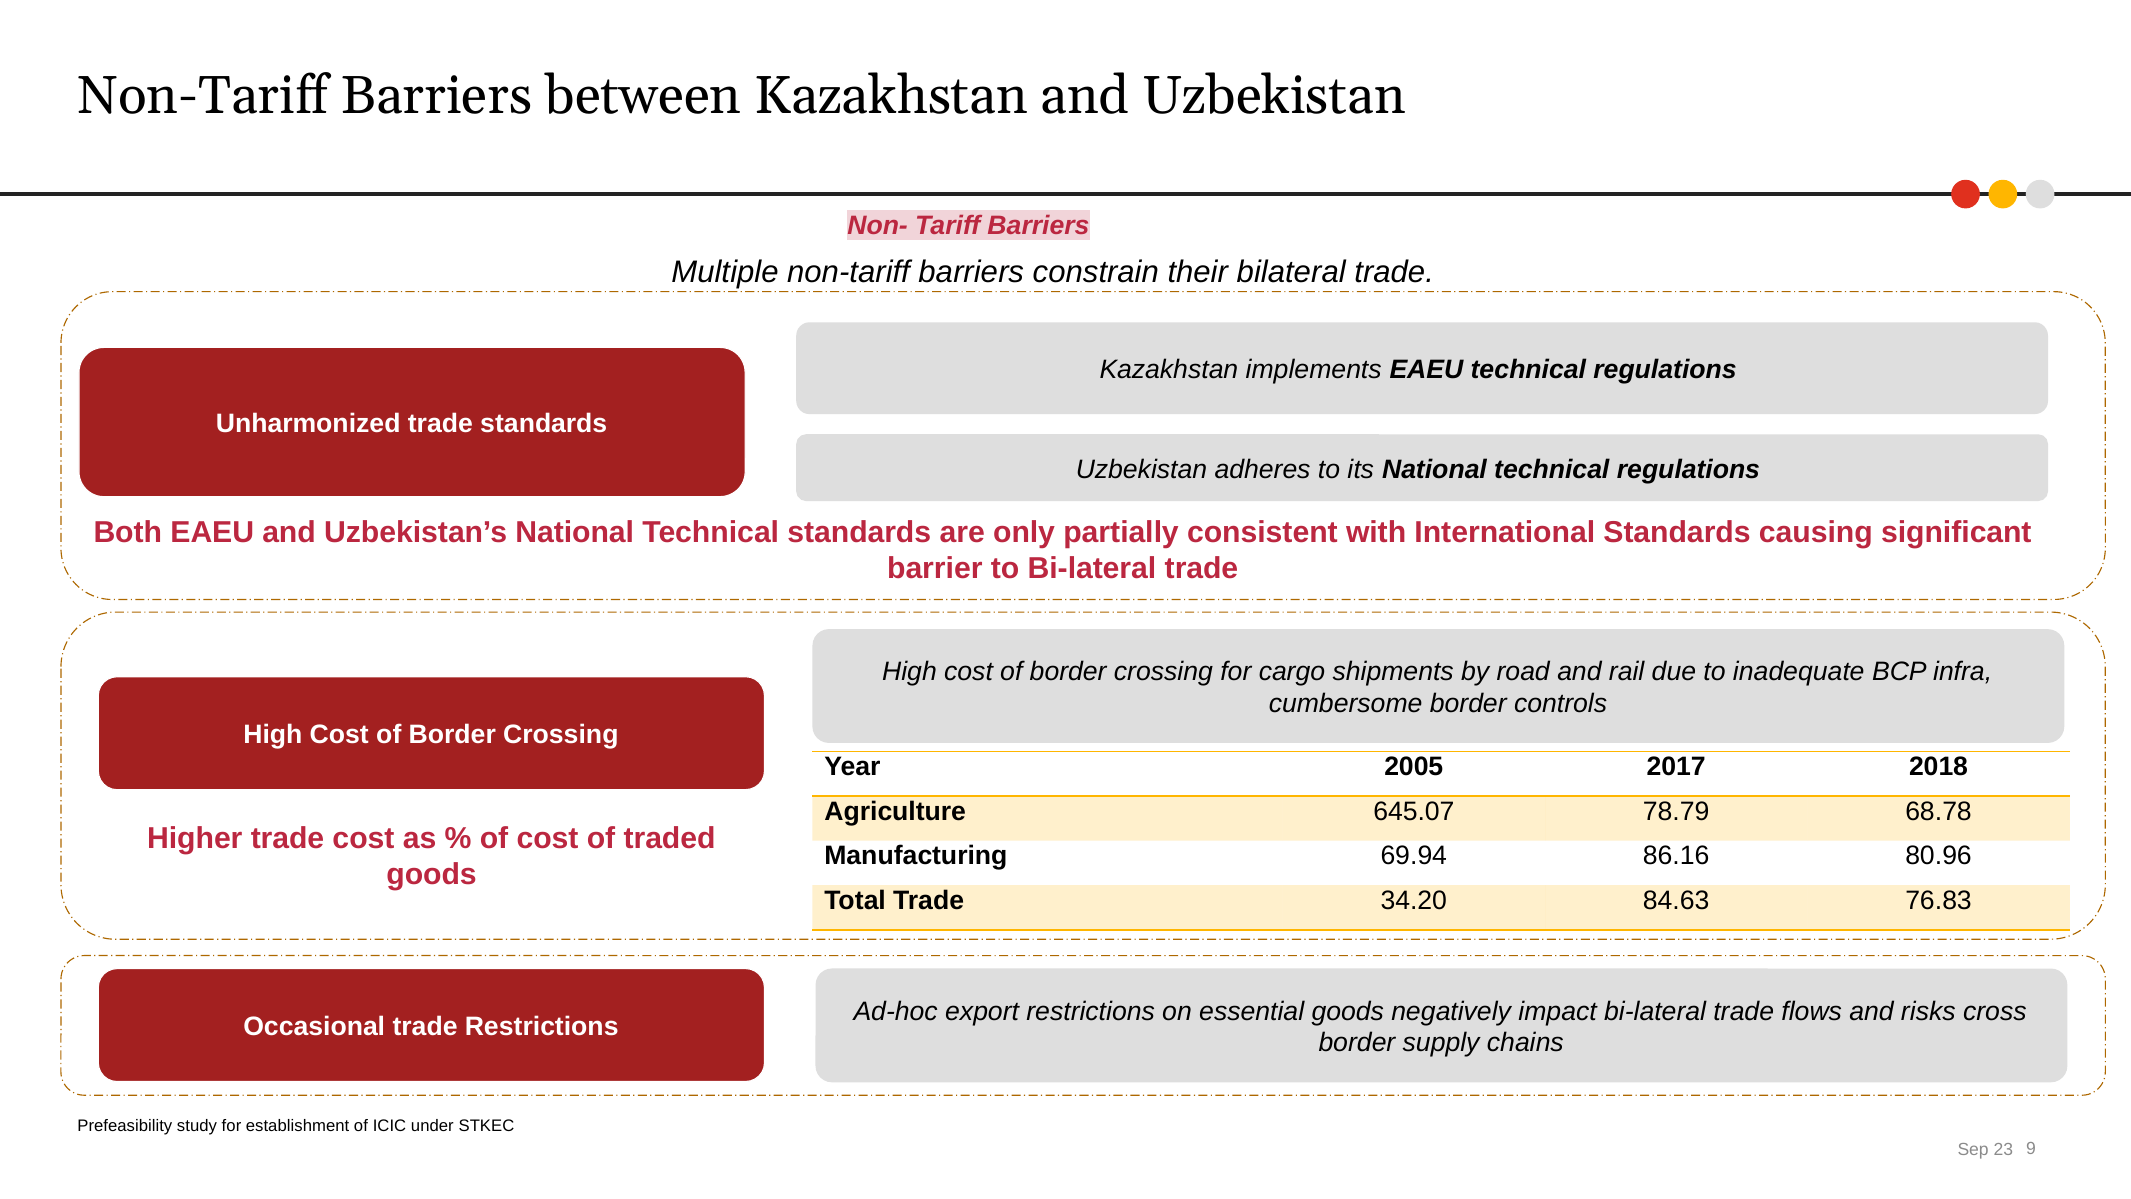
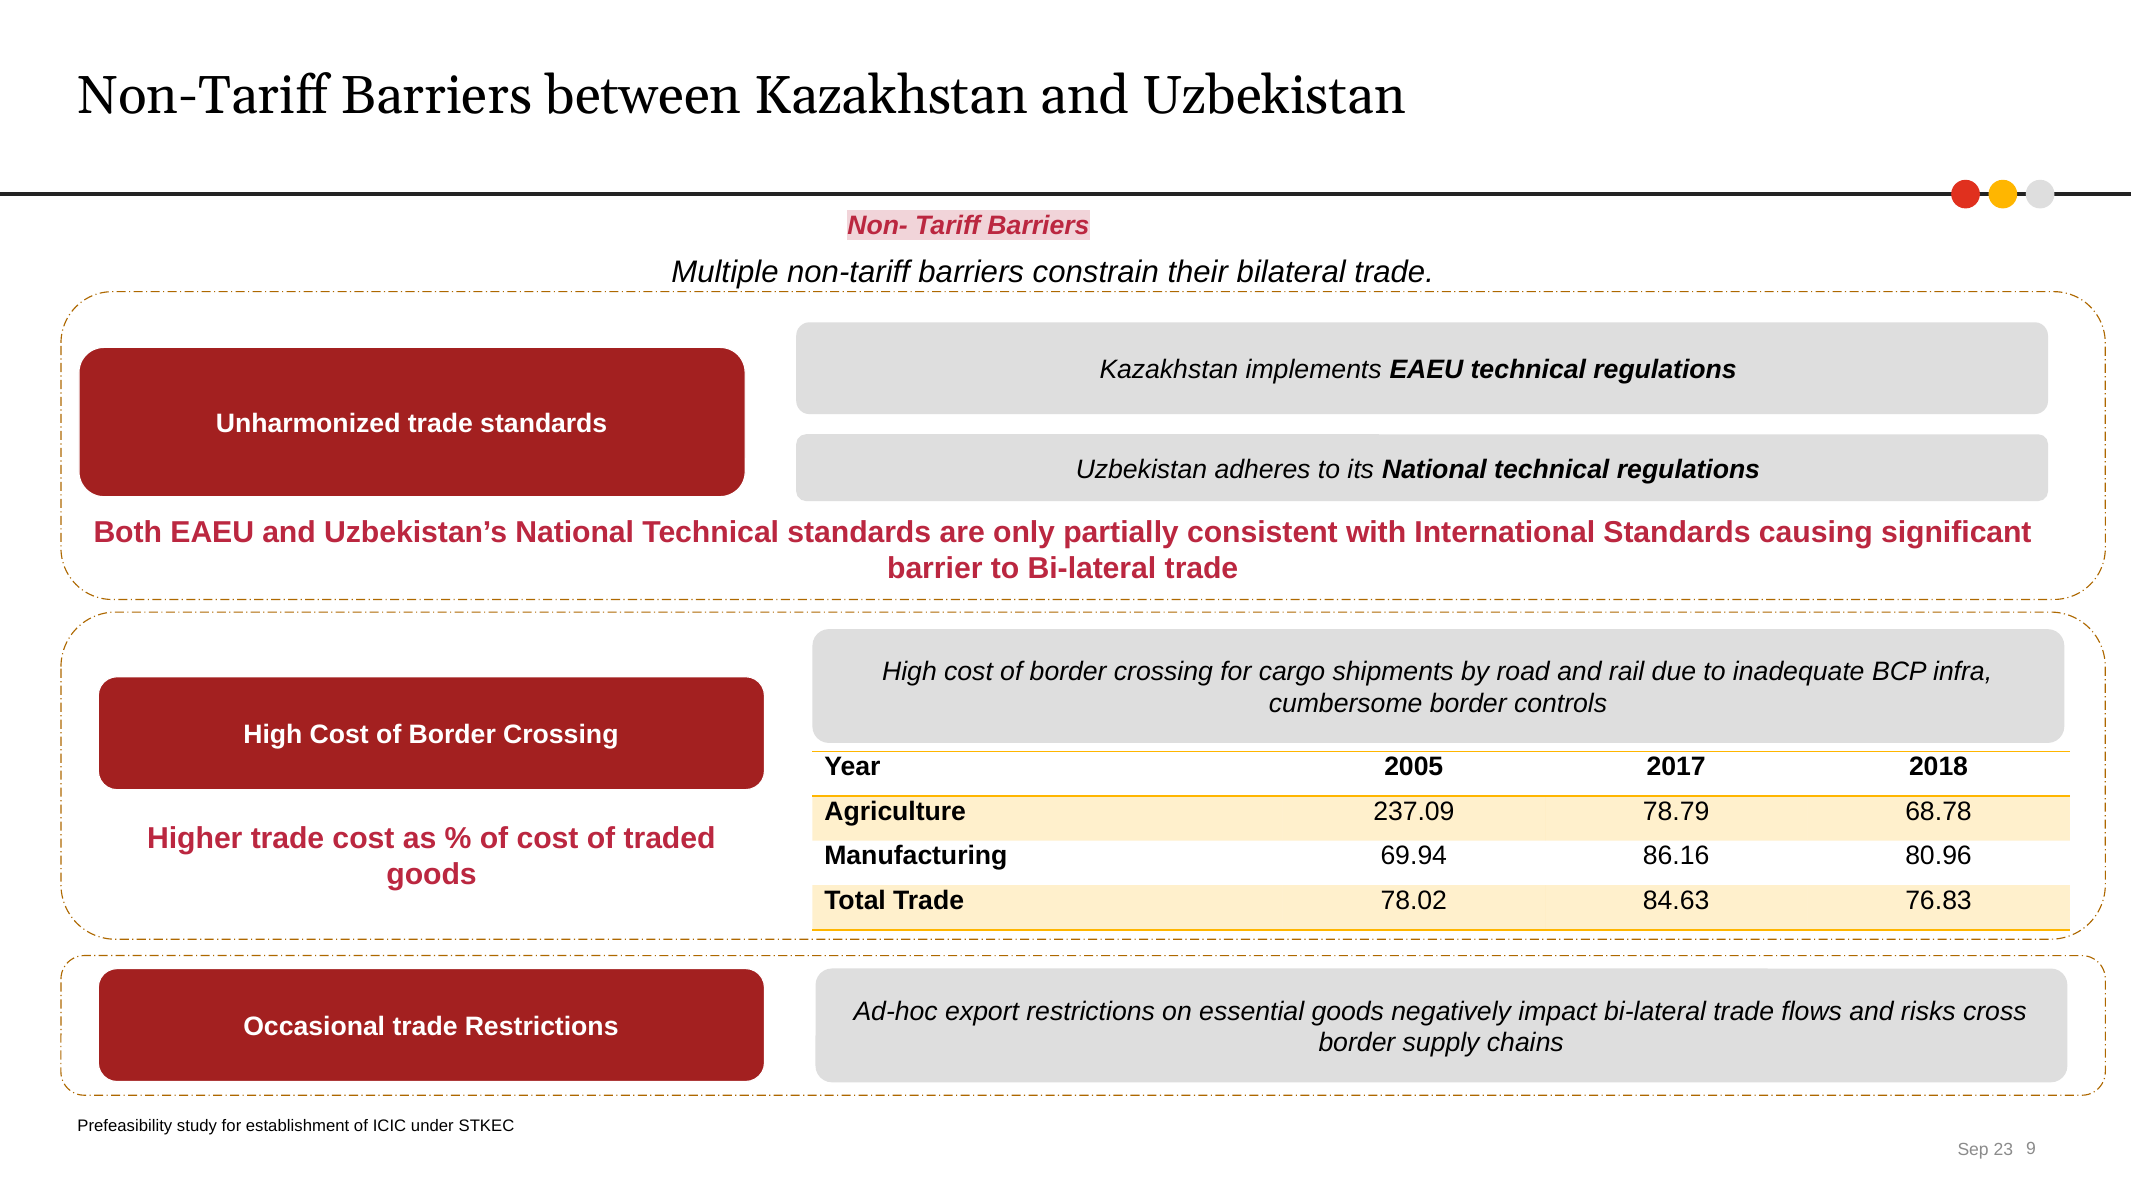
645.07: 645.07 -> 237.09 (1414, 811)
34.20: 34.20 -> 78.02 (1414, 900)
